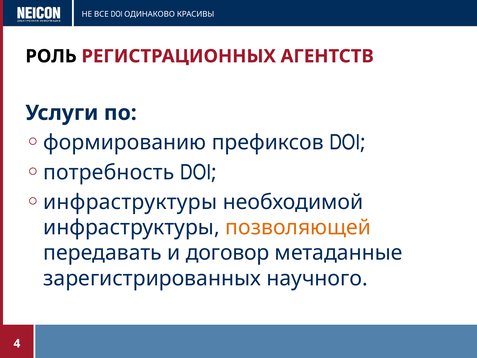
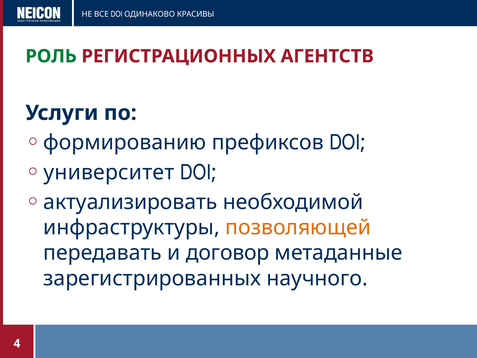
РОЛЬ colour: black -> green (51, 56)
потребность: потребность -> университет (109, 172)
инфраструктуры: инфраструктуры -> актуализировать (130, 202)
